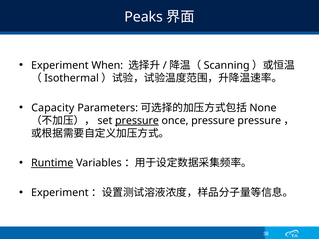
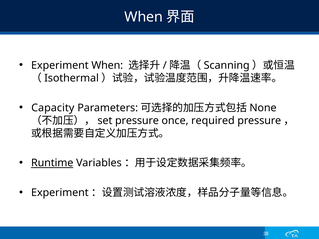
Peaks: Peaks -> When (144, 17)
pressure underline: present -> none (137, 121)
once pressure: pressure -> required (213, 121)
